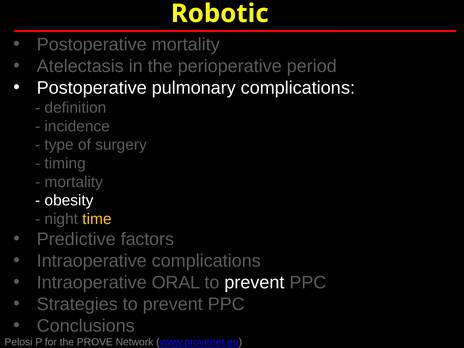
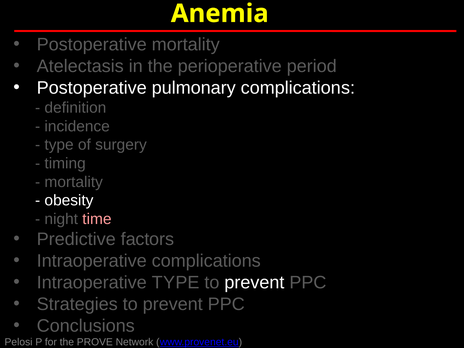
Robotic: Robotic -> Anemia (220, 14)
time colour: yellow -> pink (97, 219)
Intraoperative ORAL: ORAL -> TYPE (176, 283)
